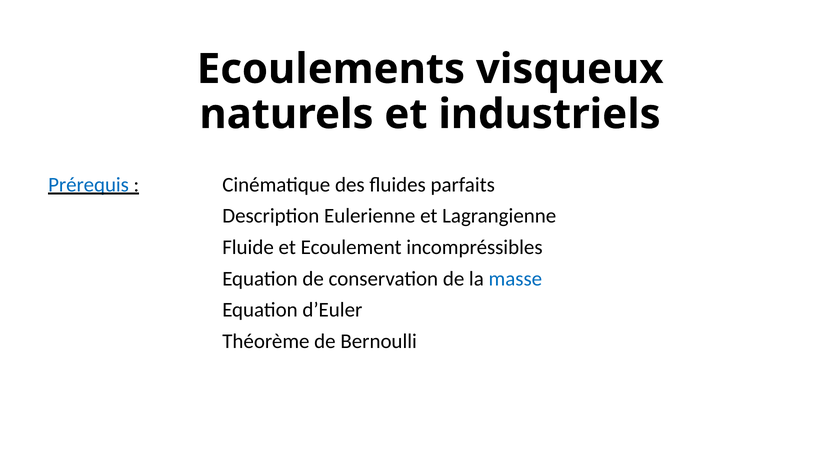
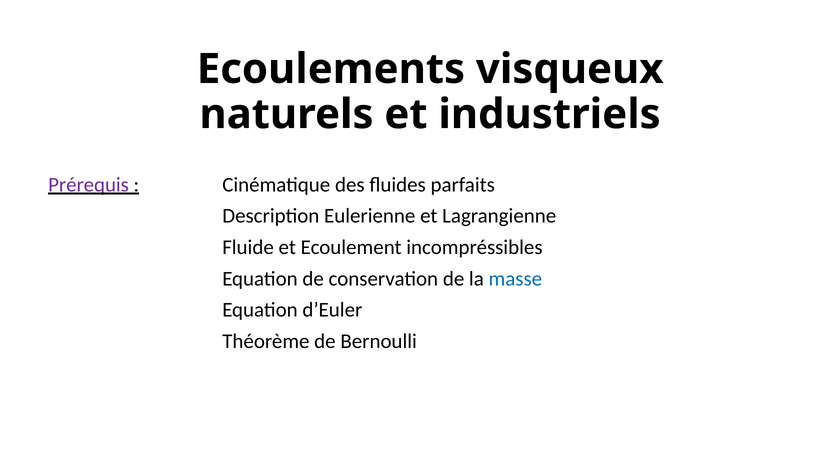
Prérequis colour: blue -> purple (89, 185)
